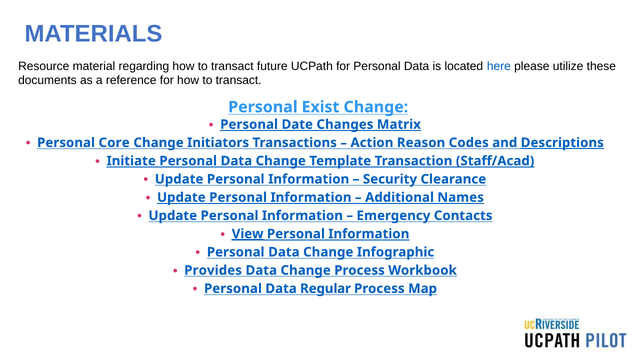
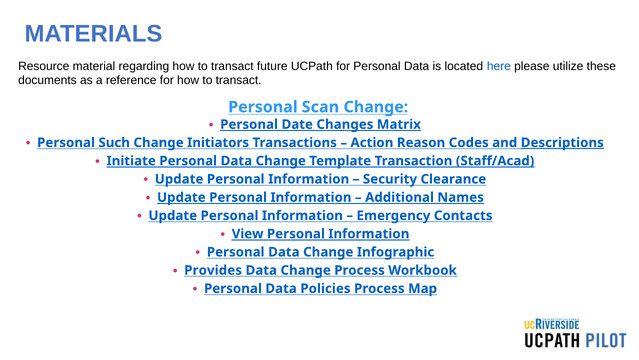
Exist: Exist -> Scan (320, 107)
Core: Core -> Such (114, 142)
View underline: present -> none (248, 234)
Regular: Regular -> Policies (325, 288)
